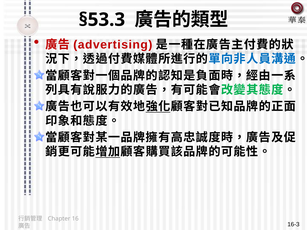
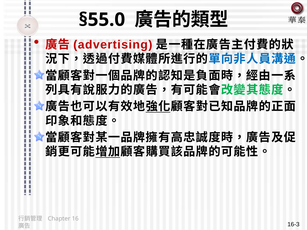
§53.3: §53.3 -> §55.0 (102, 20)
